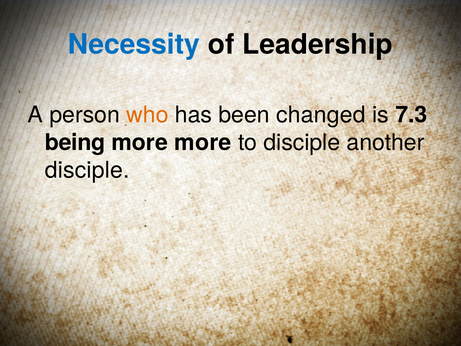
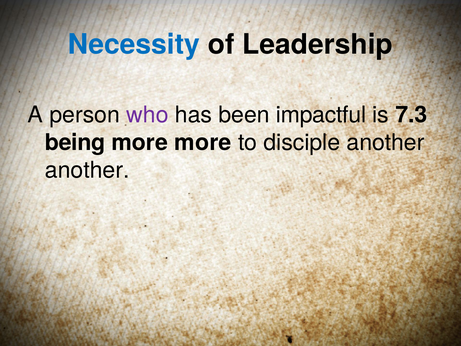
who colour: orange -> purple (147, 115)
changed: changed -> impactful (321, 115)
disciple: disciple -> another (87, 170)
